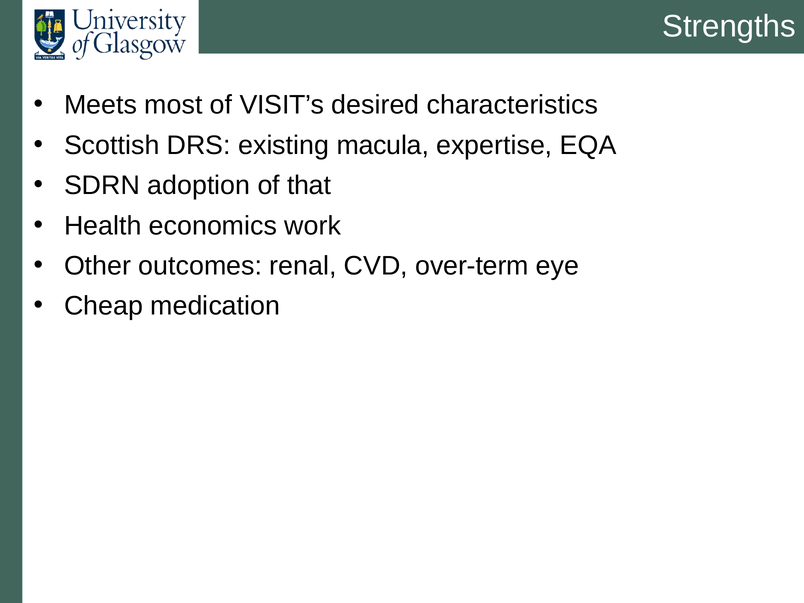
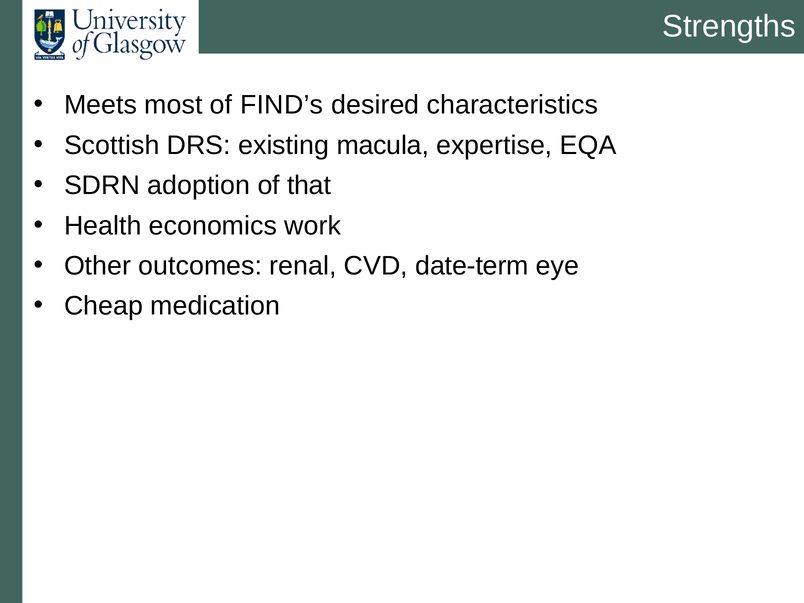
VISIT’s: VISIT’s -> FIND’s (282, 105)
over-term: over-term -> date-term (472, 266)
